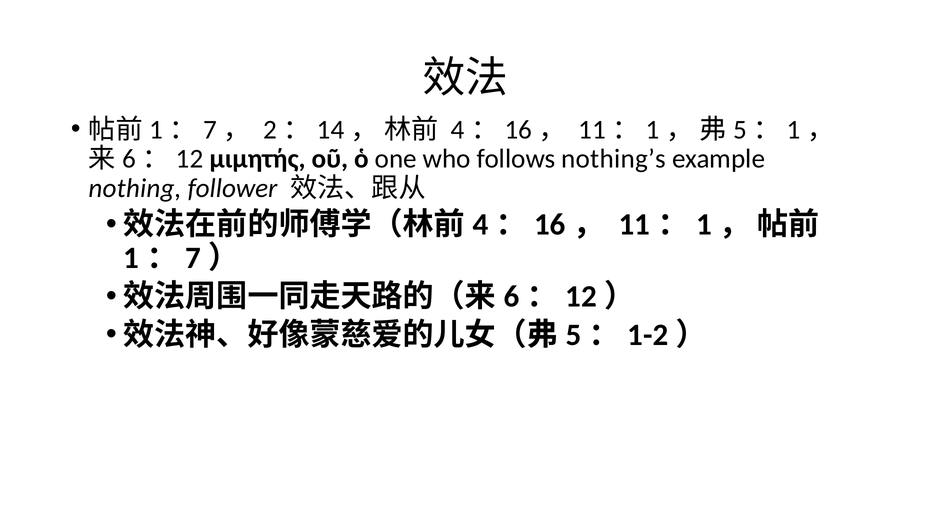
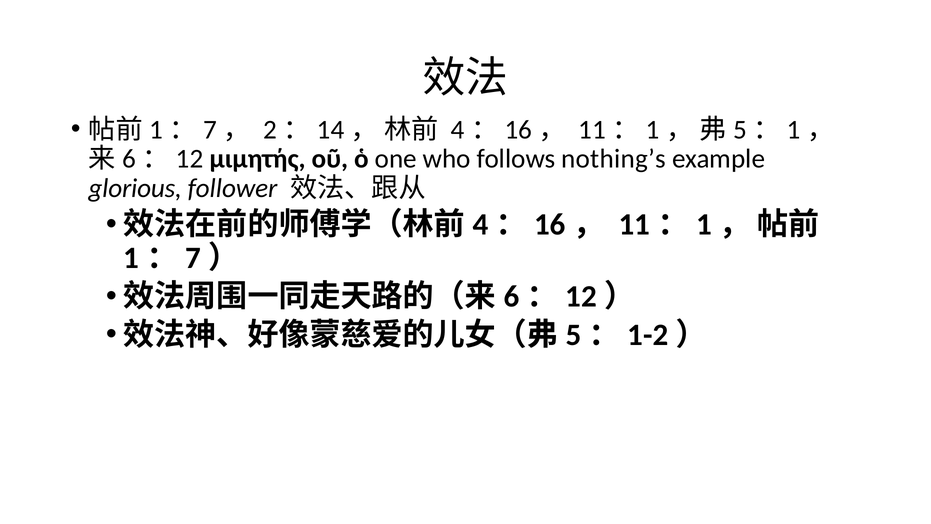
nothing: nothing -> glorious (135, 188)
